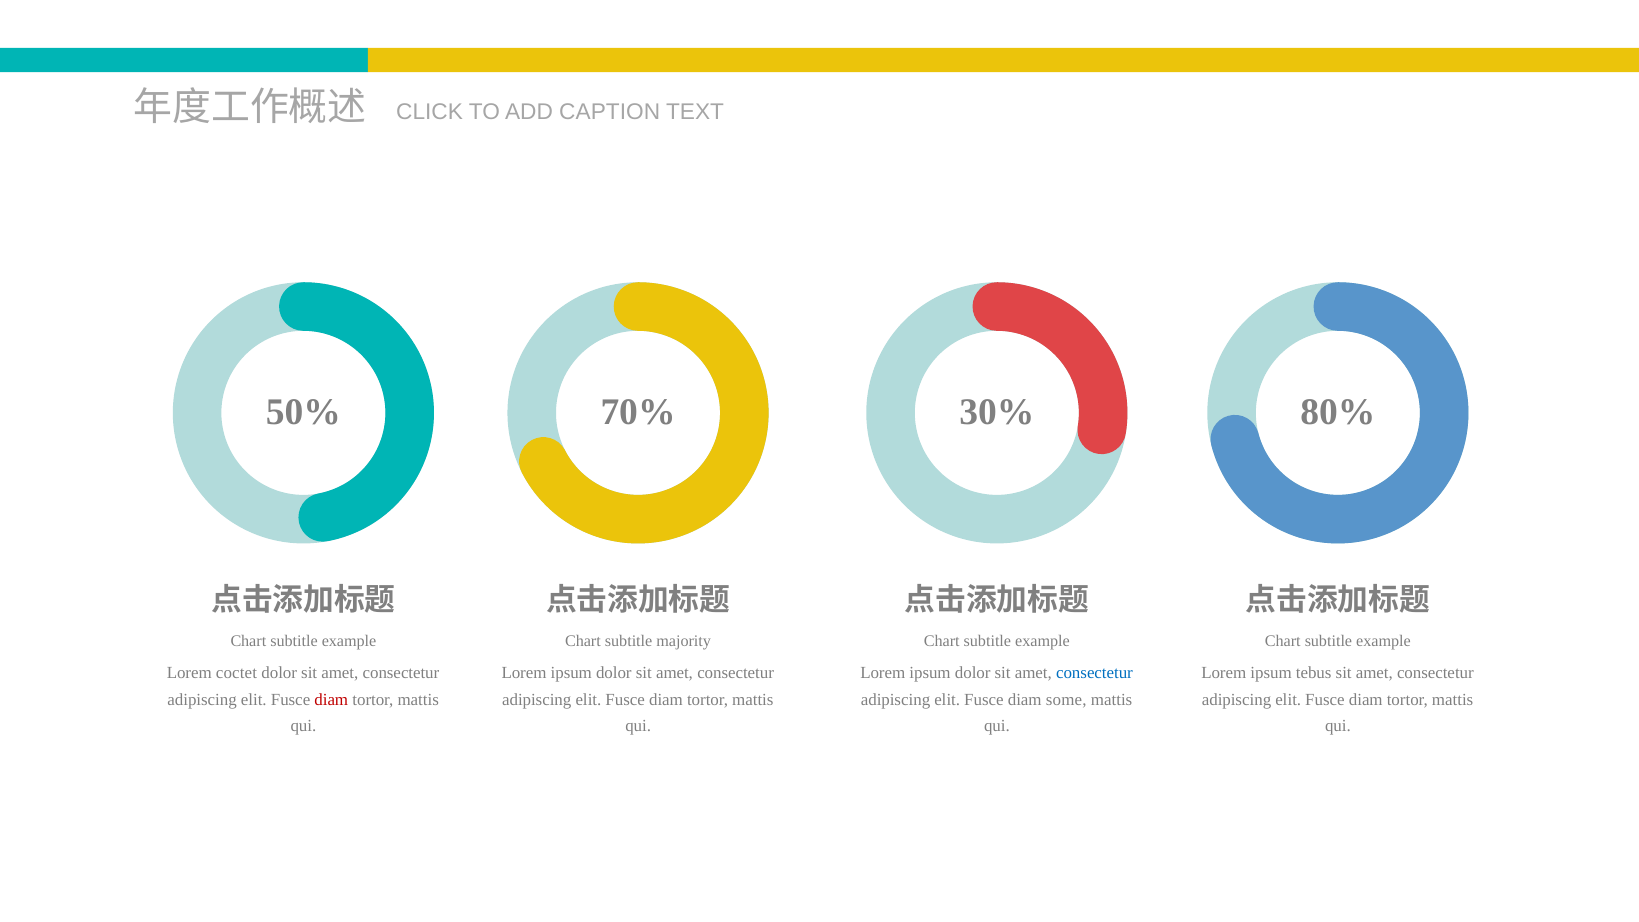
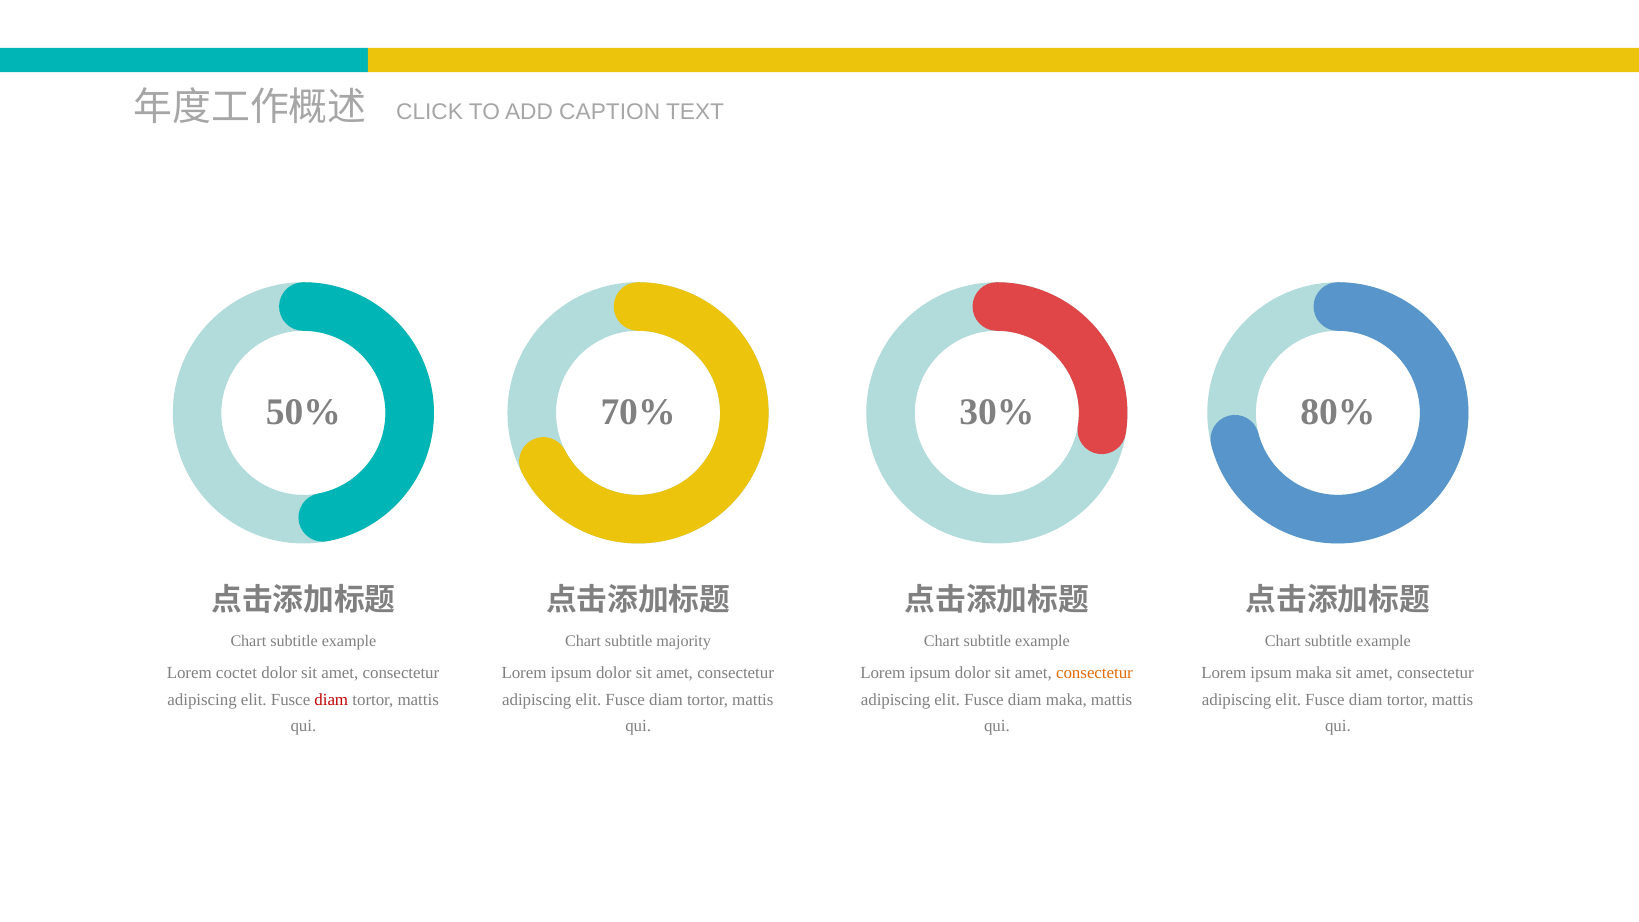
consectetur colour: blue -> orange (1094, 673)
ipsum tebus: tebus -> maka (1314, 673)
diam some: some -> maka (1066, 700)
